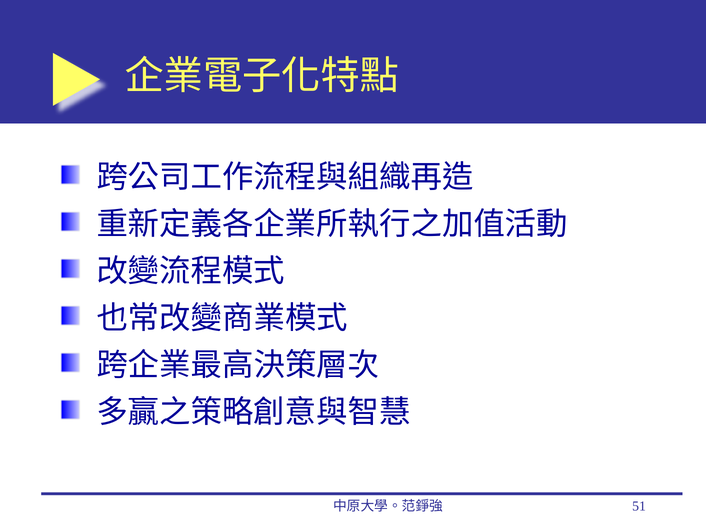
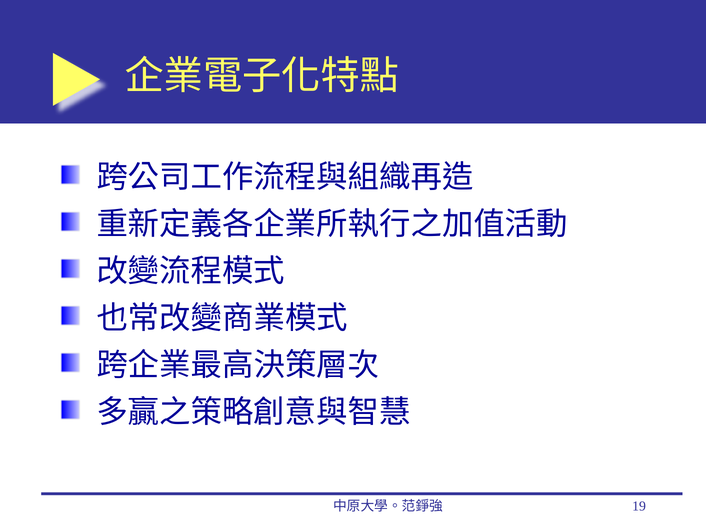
51: 51 -> 19 (639, 507)
